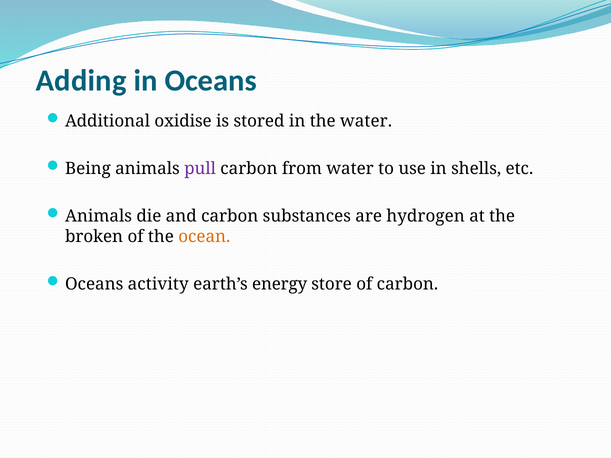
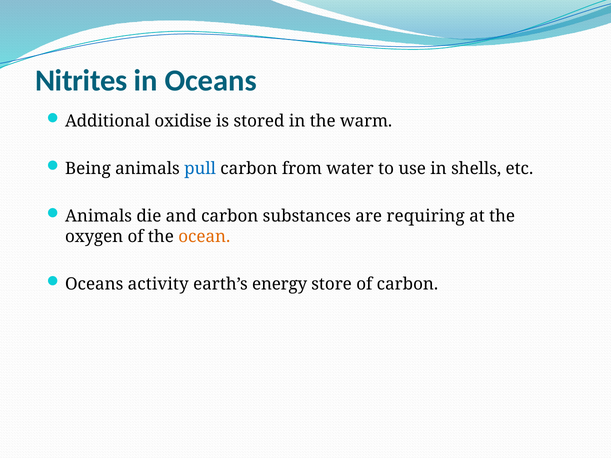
Adding: Adding -> Nitrites (81, 81)
the water: water -> warm (366, 121)
pull colour: purple -> blue (200, 169)
hydrogen: hydrogen -> requiring (426, 216)
broken: broken -> oxygen (94, 237)
